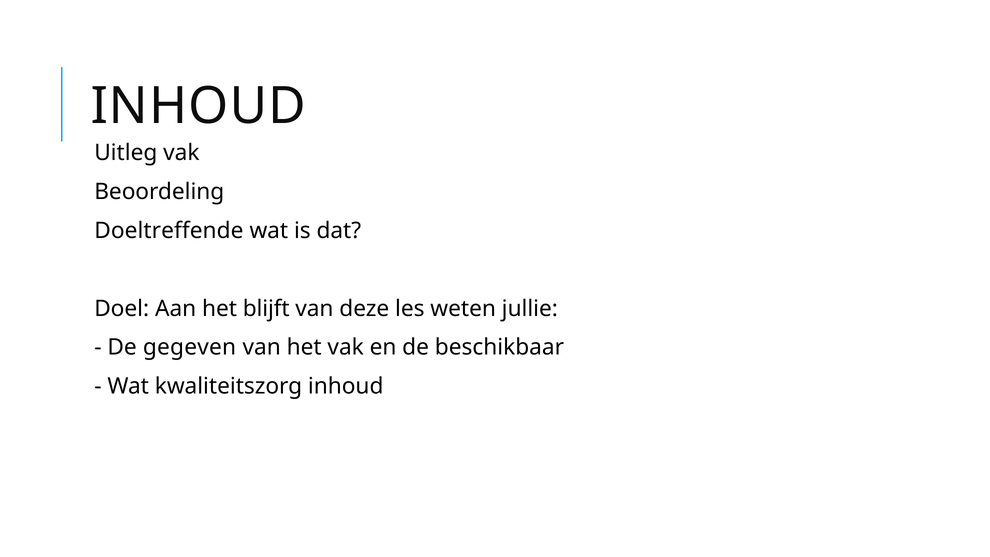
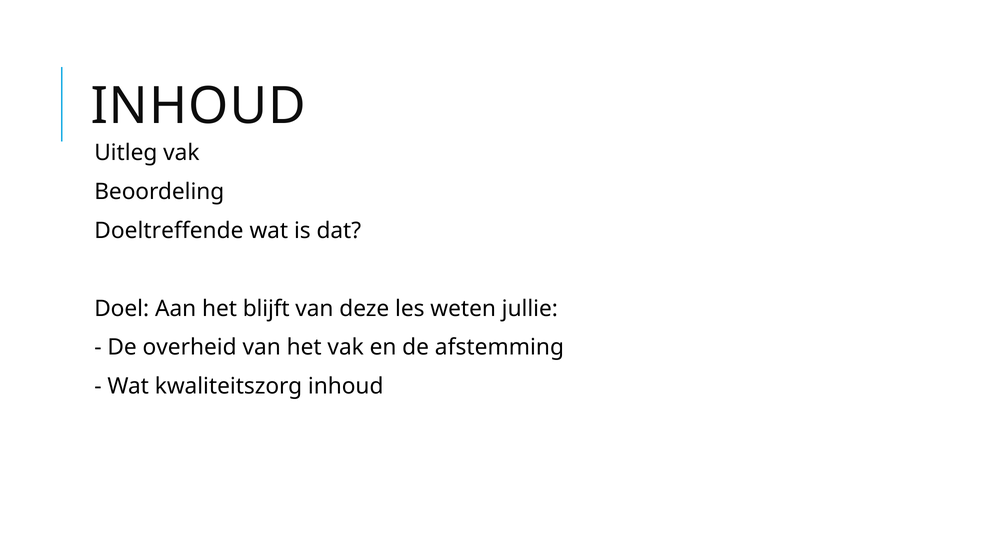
gegeven: gegeven -> overheid (190, 347)
beschikbaar: beschikbaar -> afstemming (499, 347)
